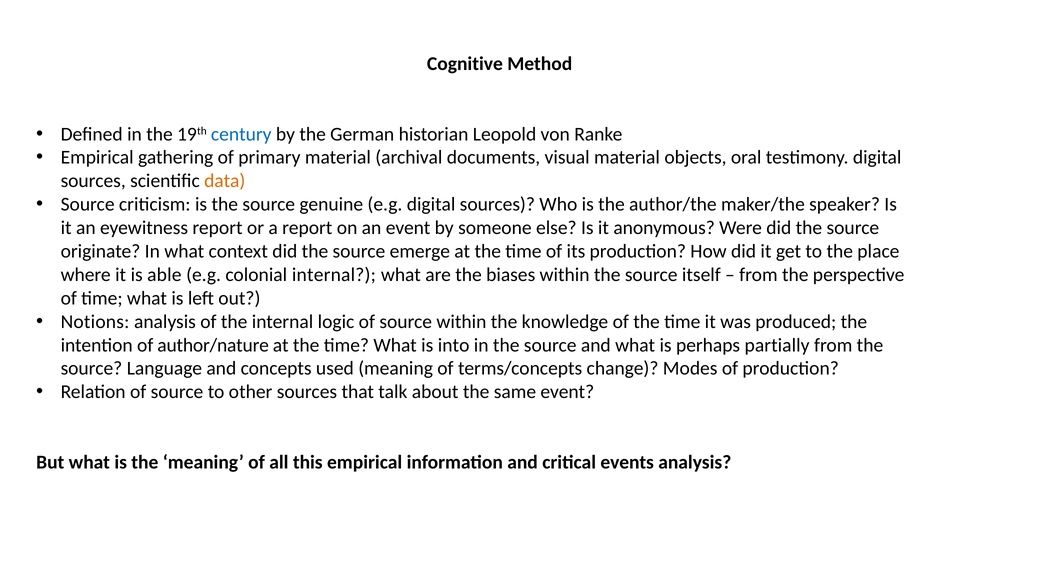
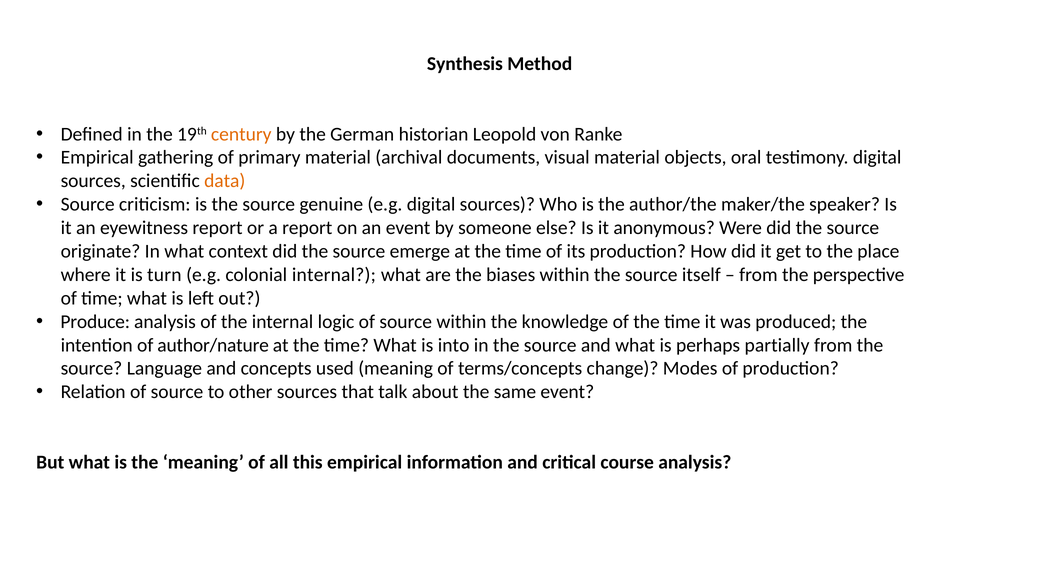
Cognitive: Cognitive -> Synthesis (465, 64)
century colour: blue -> orange (241, 134)
able: able -> turn (164, 275)
Notions: Notions -> Produce (95, 322)
events: events -> course (627, 462)
